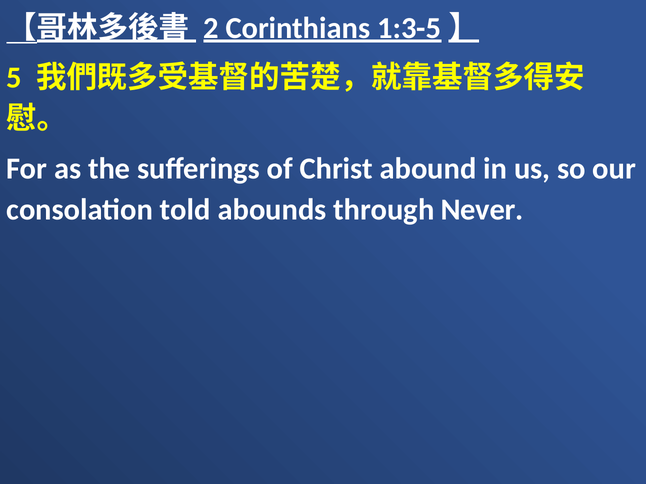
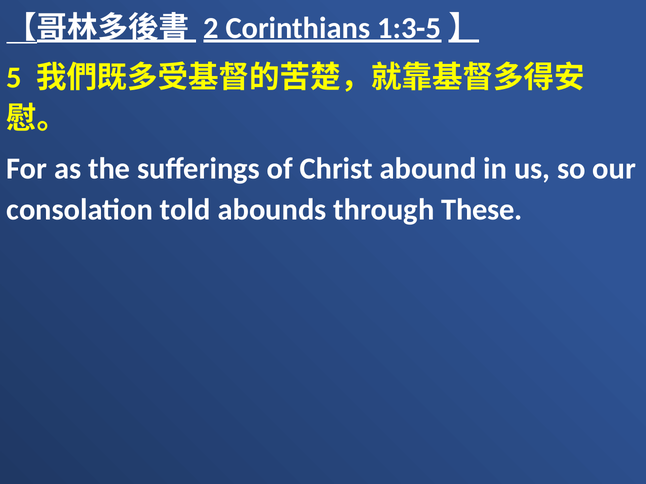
Never: Never -> These (482, 210)
